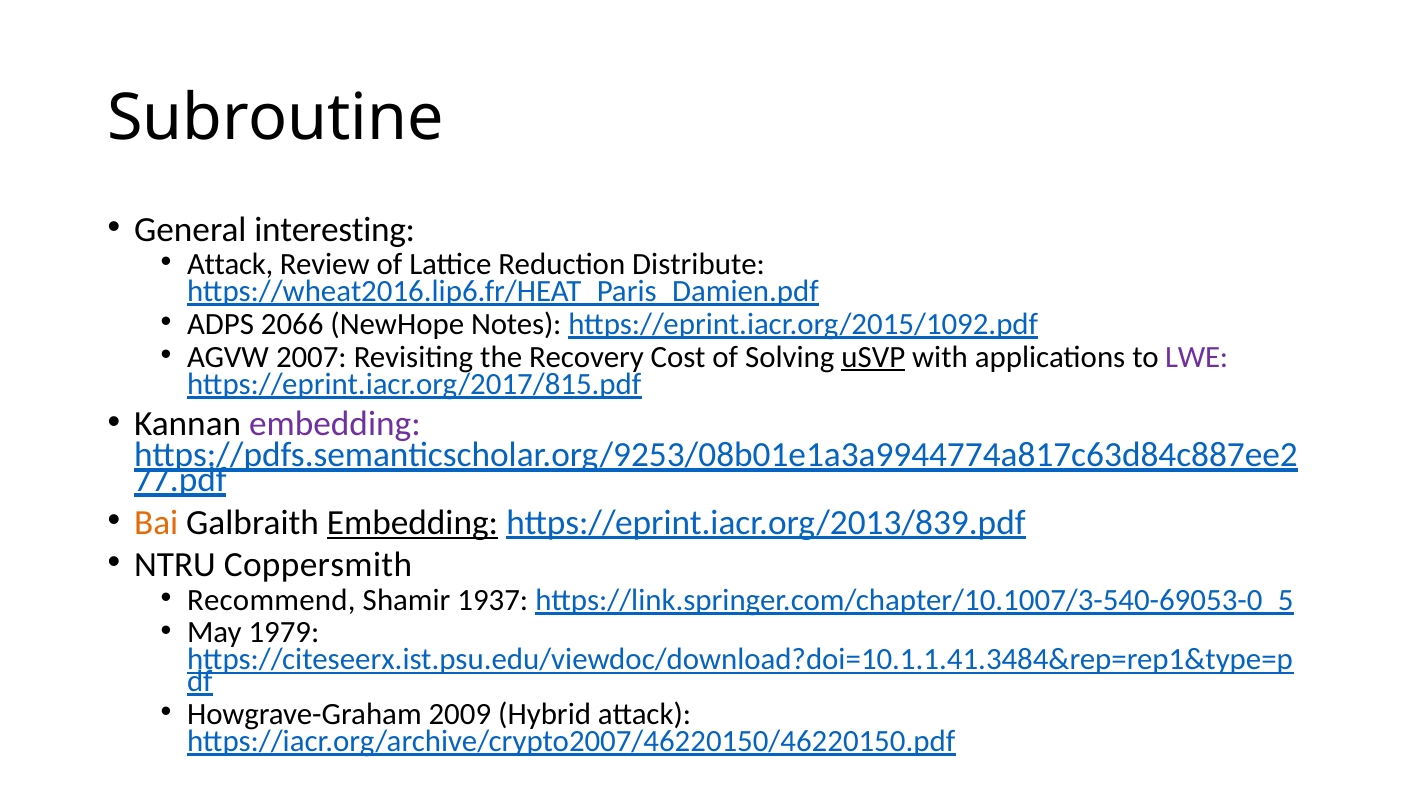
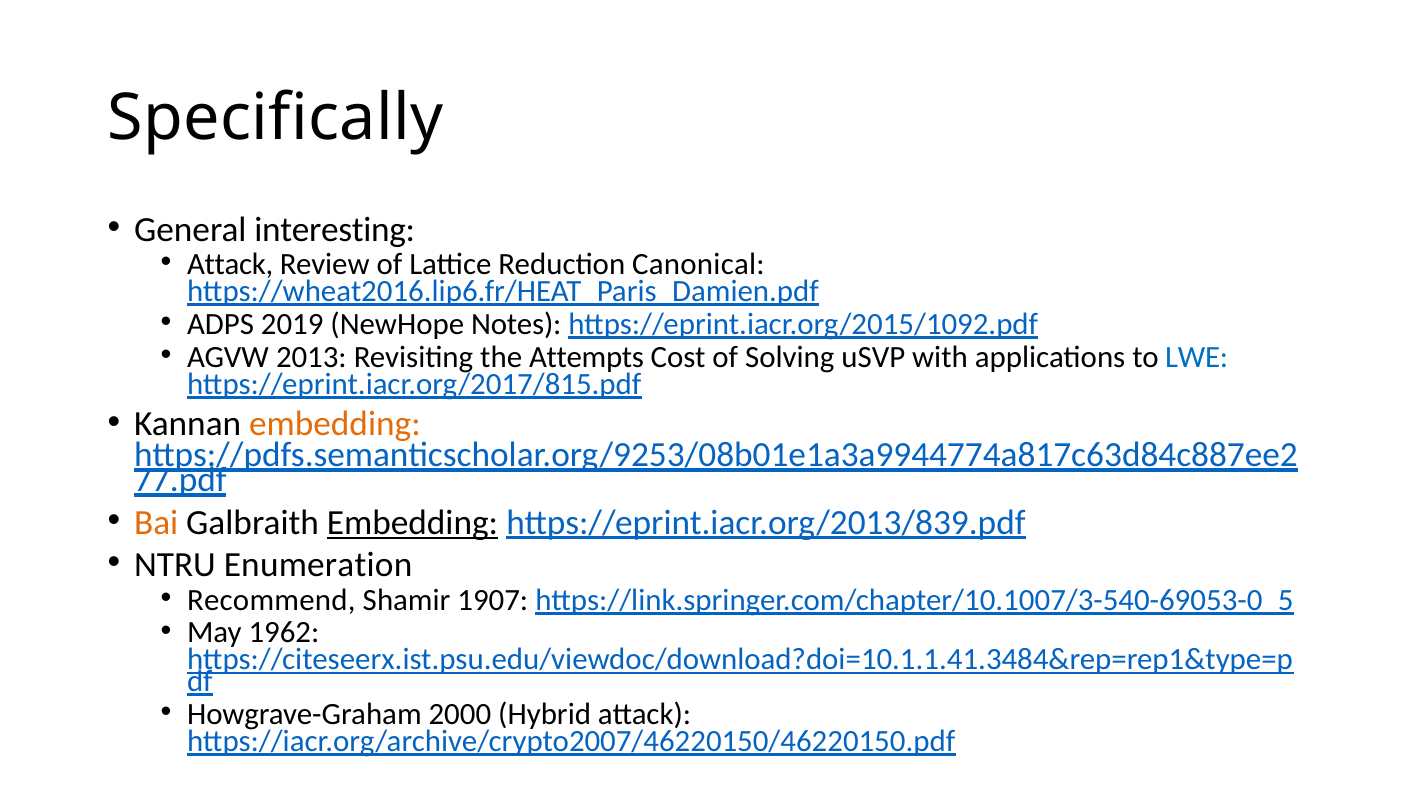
Subroutine: Subroutine -> Specifically (275, 119)
Distribute: Distribute -> Canonical (698, 264)
2066: 2066 -> 2019 (292, 324)
2007: 2007 -> 2013 (311, 357)
Recovery: Recovery -> Attempts (587, 357)
uSVP underline: present -> none (873, 357)
LWE colour: purple -> blue (1197, 357)
embedding colour: purple -> orange (335, 424)
Coppersmith: Coppersmith -> Enumeration (318, 565)
1937: 1937 -> 1907 (493, 600)
1979: 1979 -> 1962 (284, 633)
2009: 2009 -> 2000 (460, 714)
